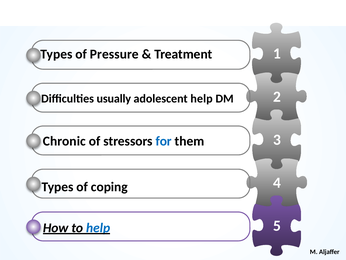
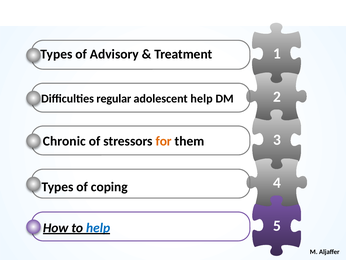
Pressure: Pressure -> Advisory (114, 54)
usually: usually -> regular (114, 98)
for colour: blue -> orange (164, 141)
